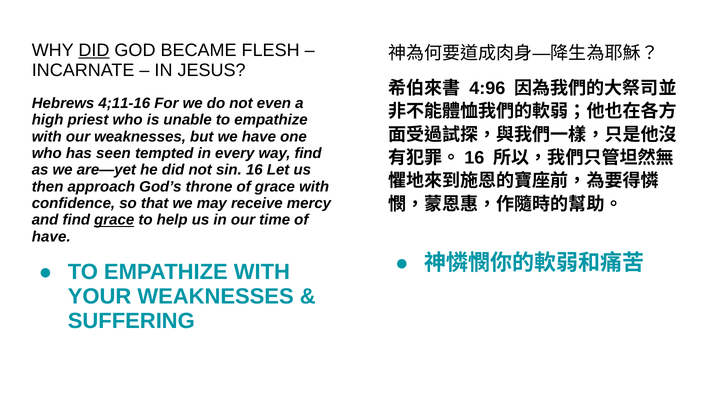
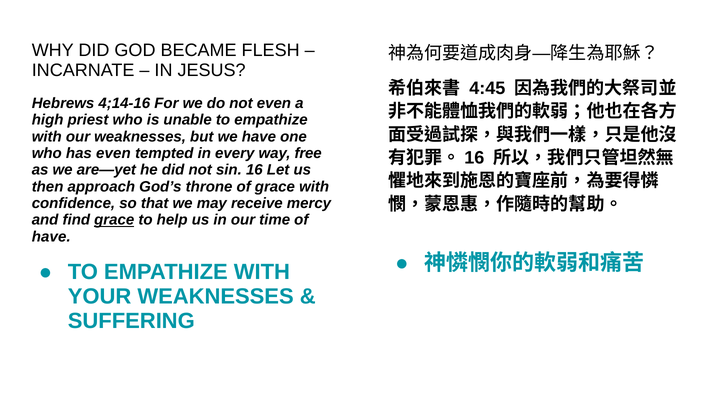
DID underline: present -> none (94, 50)
4:96: 4:96 -> 4:45 (487, 89)
4;11-16: 4;11-16 -> 4;14-16 (124, 103)
has seen: seen -> even (113, 154)
way find: find -> free (308, 154)
